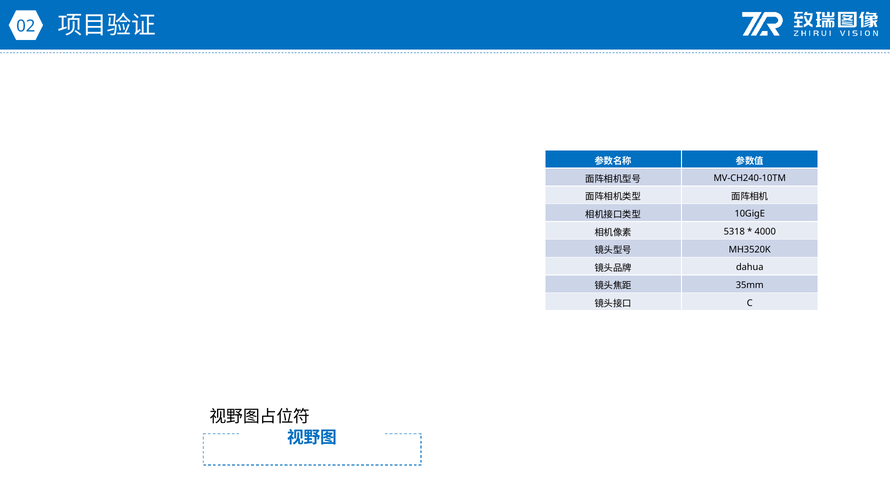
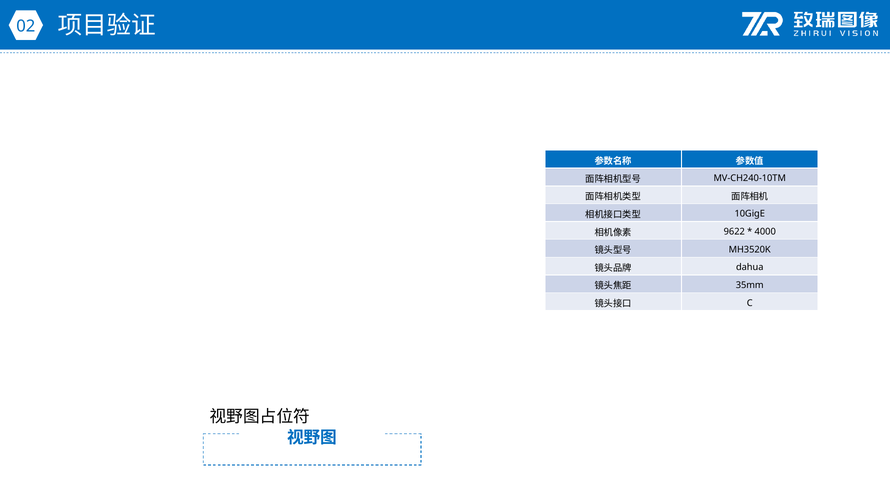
5318: 5318 -> 9622 (734, 232)
